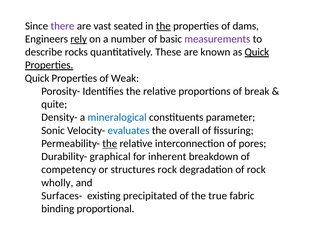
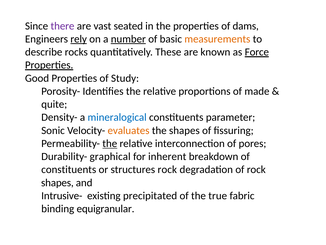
the underline: present -> none (163, 26)
number underline: none -> present (128, 39)
measurements colour: purple -> orange (217, 39)
as Quick: Quick -> Force (257, 52)
Quick: Quick -> Good (37, 78)
Weak: Weak -> Study (125, 78)
break: break -> made (257, 91)
evaluates colour: blue -> orange (129, 130)
the overall: overall -> shapes (184, 130)
competency: competency -> constituents (69, 169)
wholly: wholly -> shapes (57, 182)
Surfaces-: Surfaces- -> Intrusive- (62, 195)
proportional: proportional -> equigranular (106, 208)
